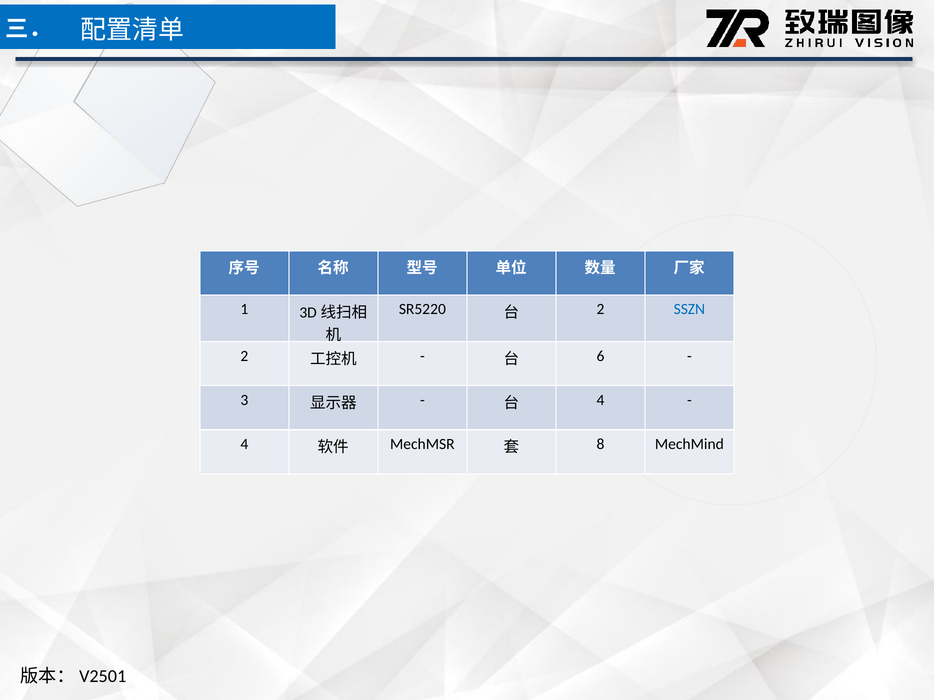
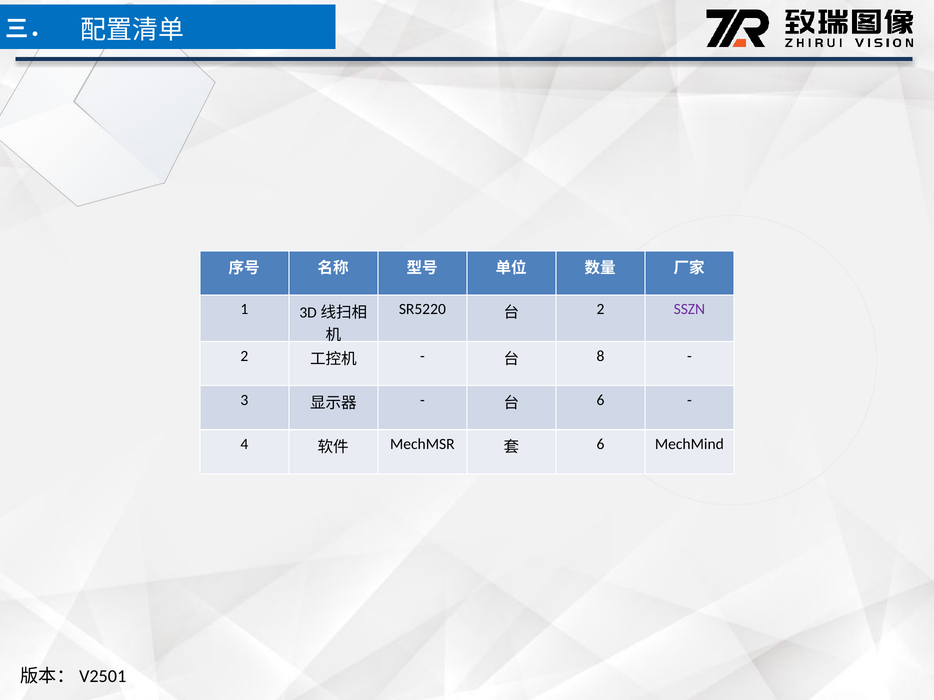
SSZN colour: blue -> purple (689, 309)
6: 6 -> 8 (600, 356)
4: 4 -> 6 (600, 400)
8: 8 -> 6 (600, 444)
